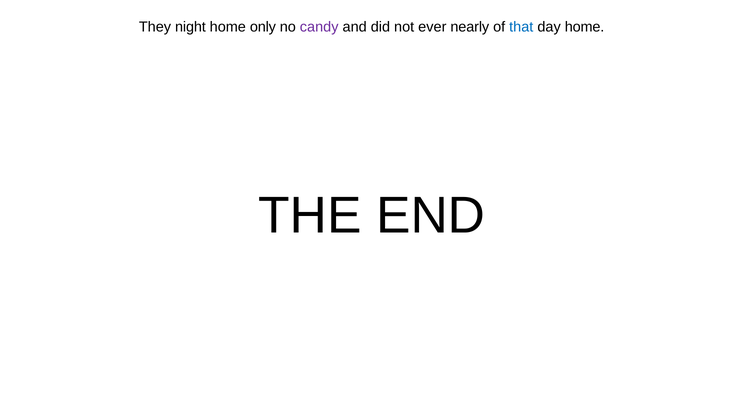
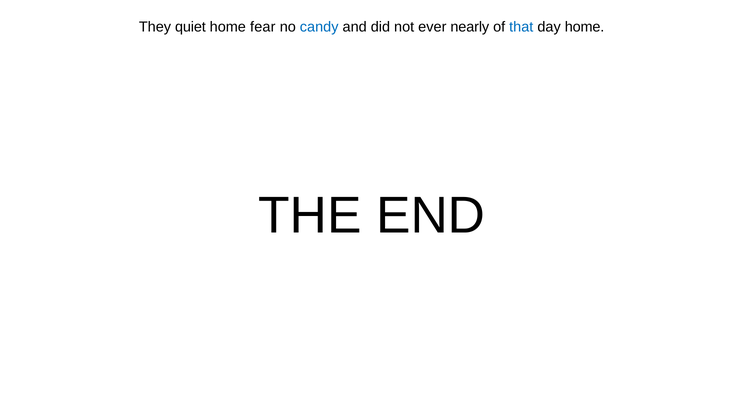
night: night -> quiet (190, 27)
only: only -> fear (263, 27)
candy colour: purple -> blue (319, 27)
